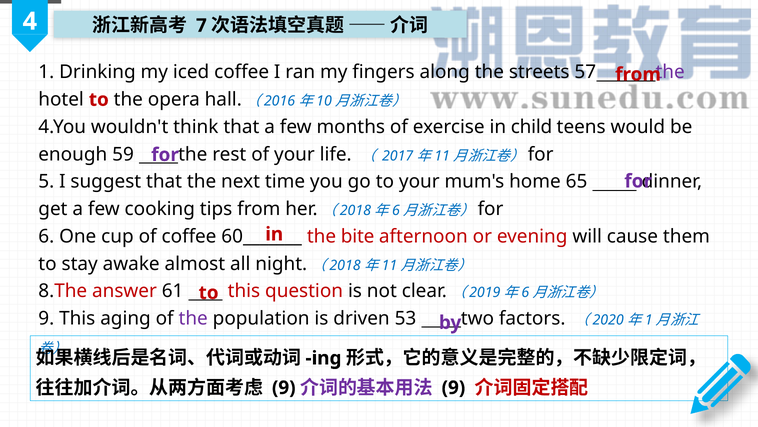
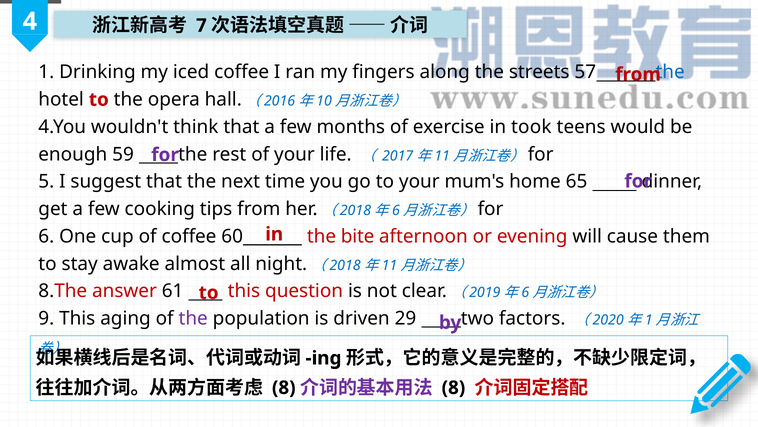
the colour: purple -> blue (670, 72)
child: child -> took (531, 127)
53: 53 -> 29 (405, 318)
9: 9 -> 8 (284, 387)
9: 9 -> 8 (453, 387)
